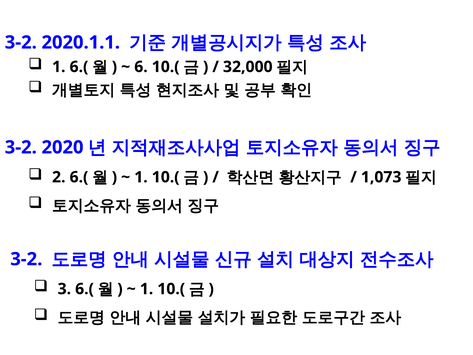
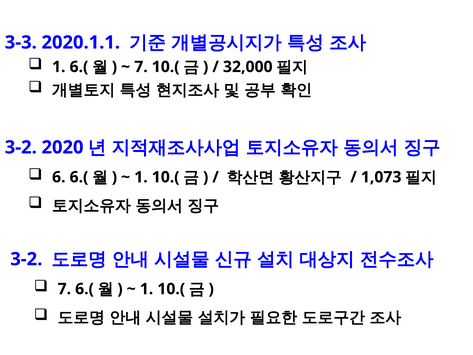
3-2: 3-2 -> 3-3 (21, 42)
6: 6 -> 7 (141, 67)
2: 2 -> 6 (59, 177)
3: 3 -> 7 (64, 289)
